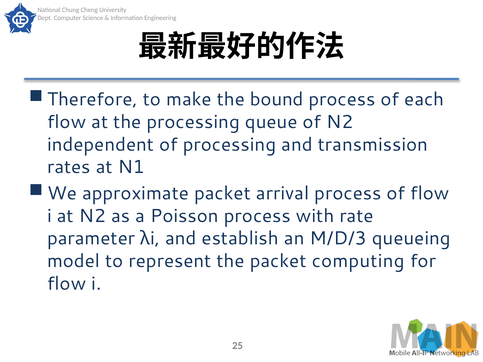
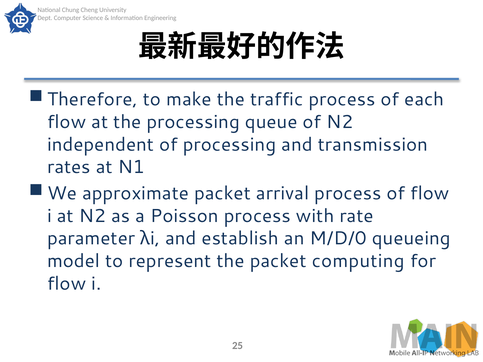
bound: bound -> traffic (277, 100)
M/D/3: M/D/3 -> M/D/0 (338, 239)
